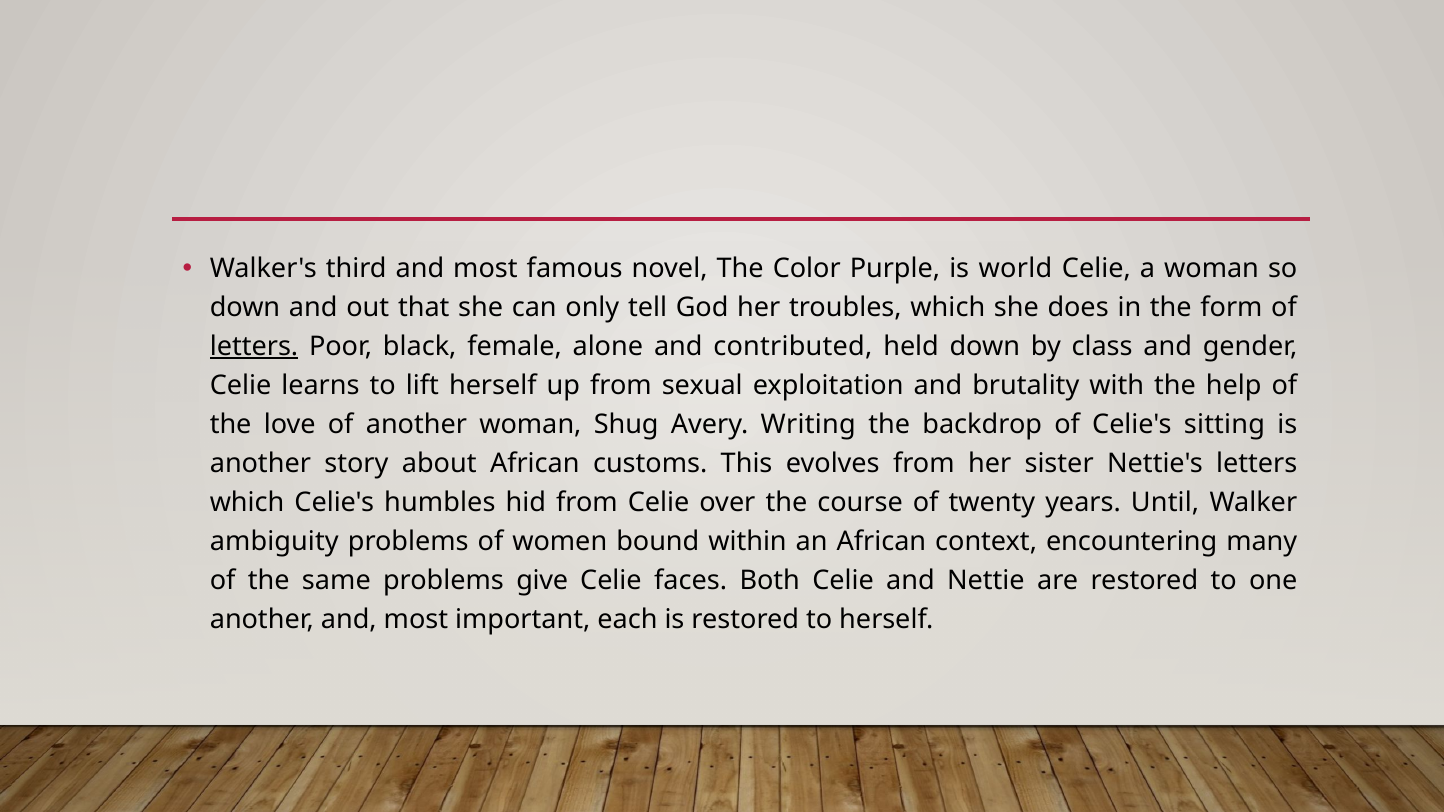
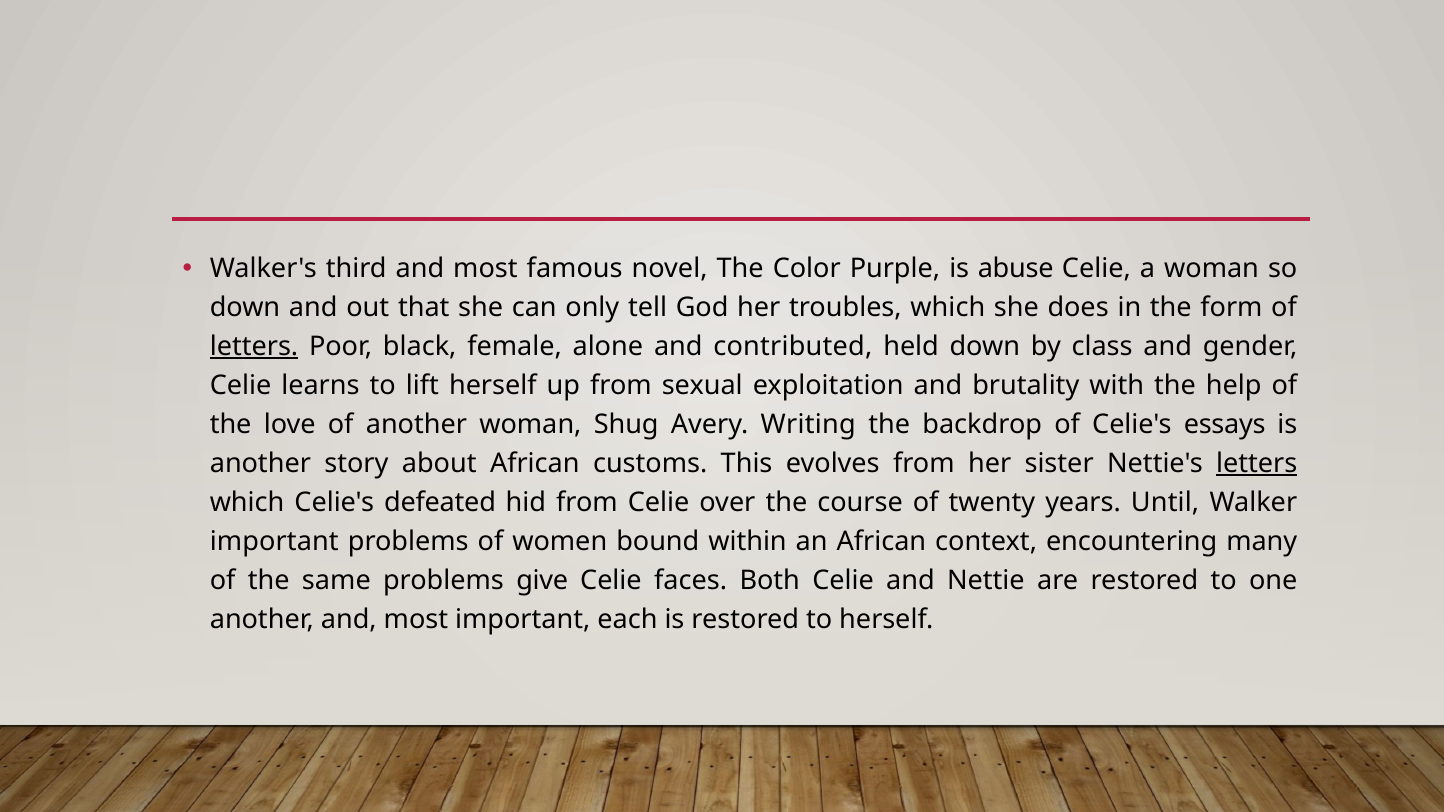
world: world -> abuse (1016, 269)
sitting: sitting -> essays (1225, 425)
letters underline: none -> present (1257, 464)
humbles: humbles -> defeated (440, 503)
ambiguity: ambiguity -> important (274, 542)
